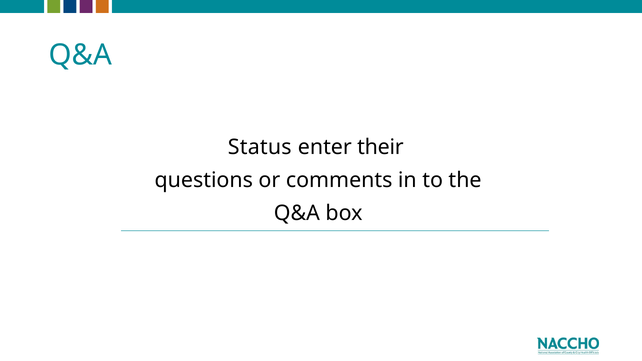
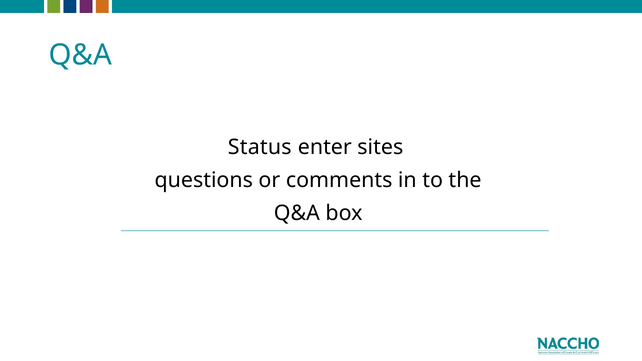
their: their -> sites (380, 147)
